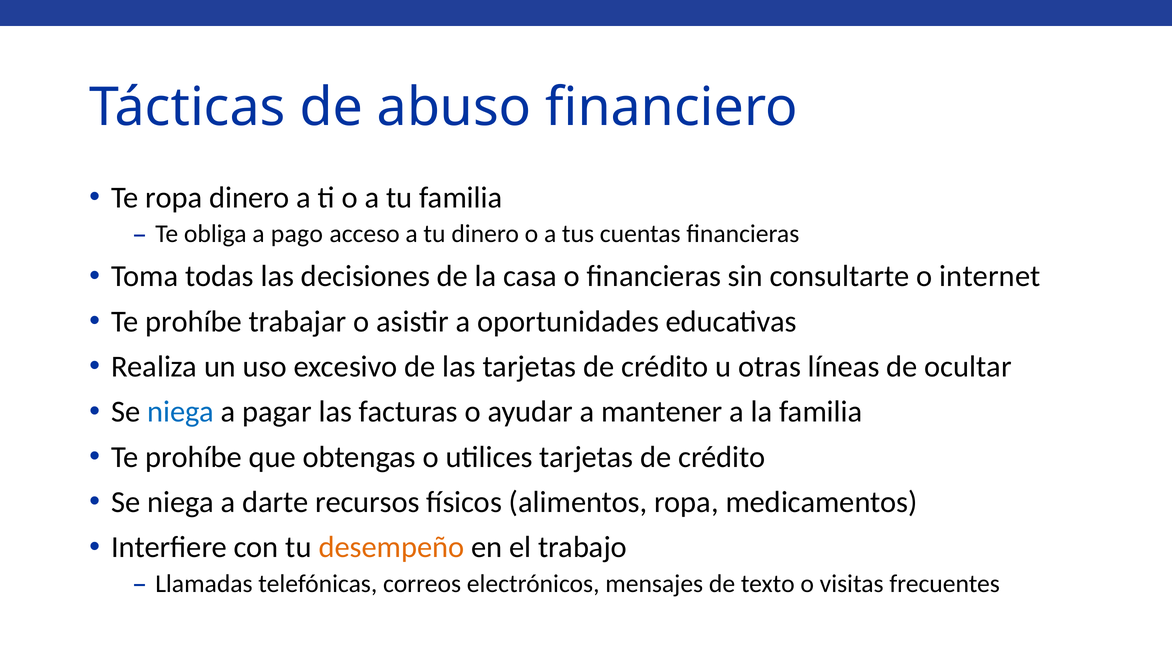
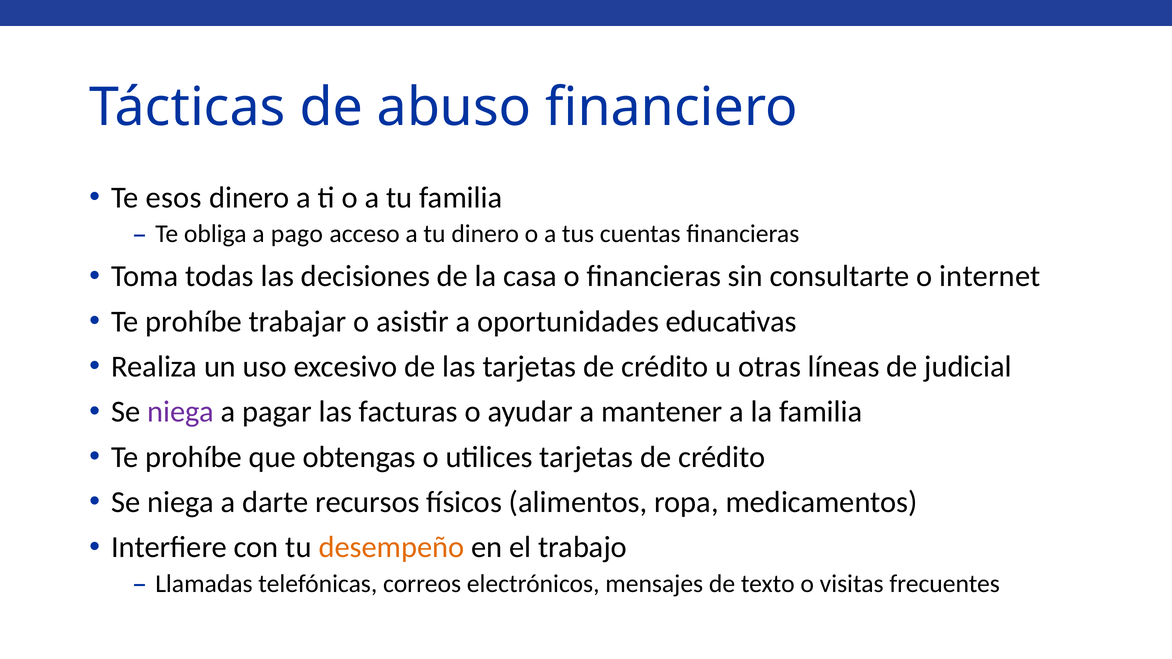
Te ropa: ropa -> esos (174, 198)
ocultar: ocultar -> judicial (968, 367)
niega colour: blue -> purple (181, 412)
